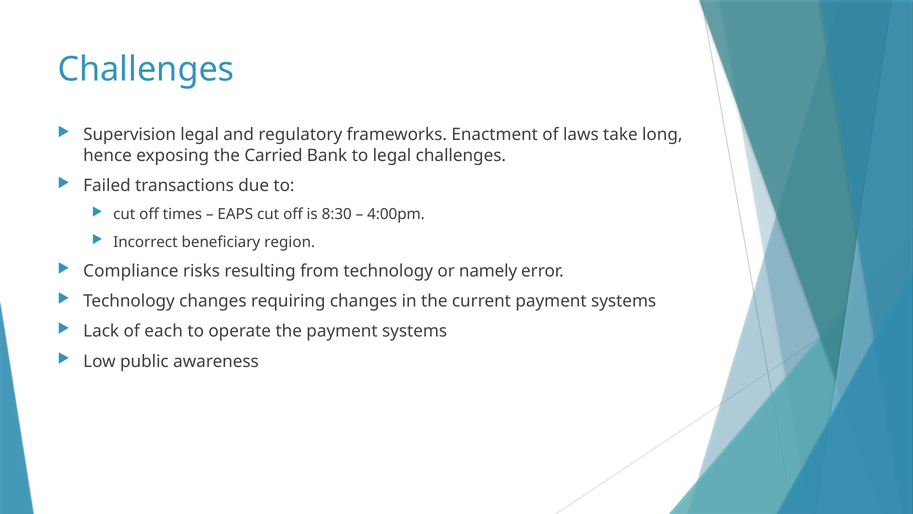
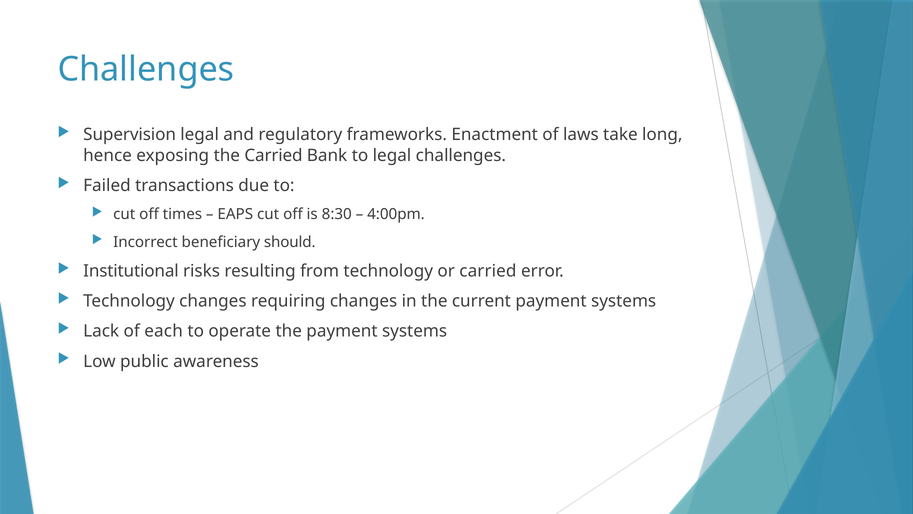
region: region -> should (290, 242)
Compliance: Compliance -> Institutional (131, 271)
or namely: namely -> carried (488, 271)
